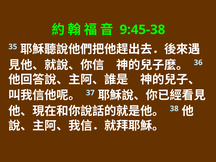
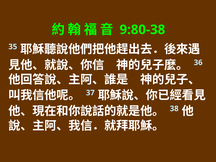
9:45-38: 9:45-38 -> 9:80-38 (142, 30)
